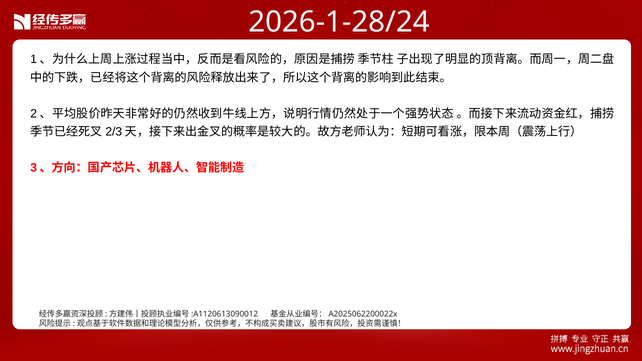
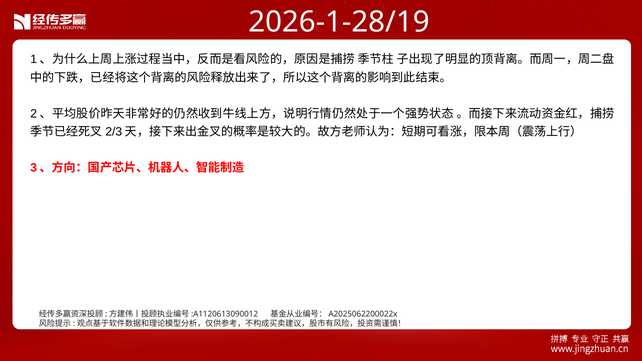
2026-1-28/24: 2026-1-28/24 -> 2026-1-28/19 (339, 22)
